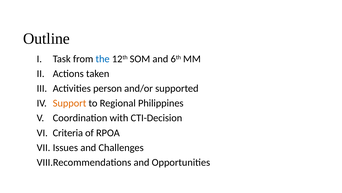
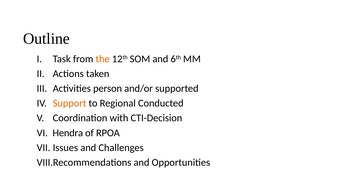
the colour: blue -> orange (103, 59)
Philippines: Philippines -> Conducted (161, 103)
Criteria: Criteria -> Hendra (68, 132)
